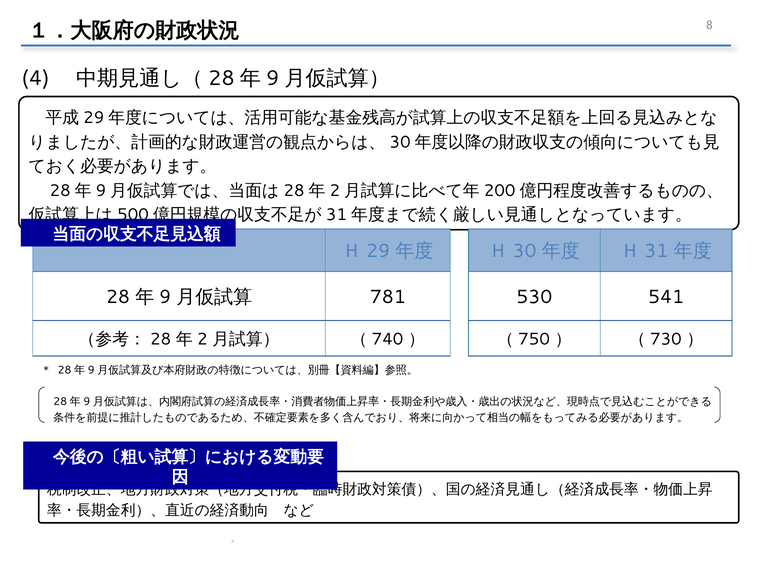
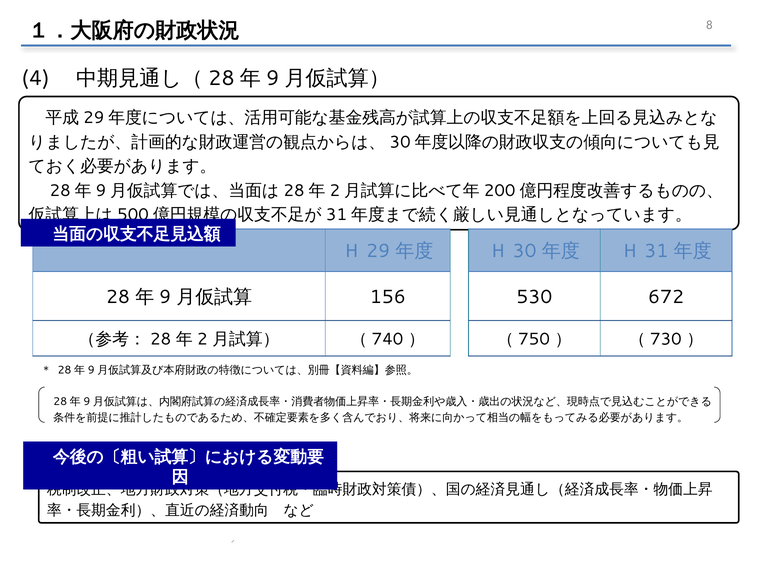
781: 781 -> 156 (388, 297)
541: 541 -> 672 (666, 297)
